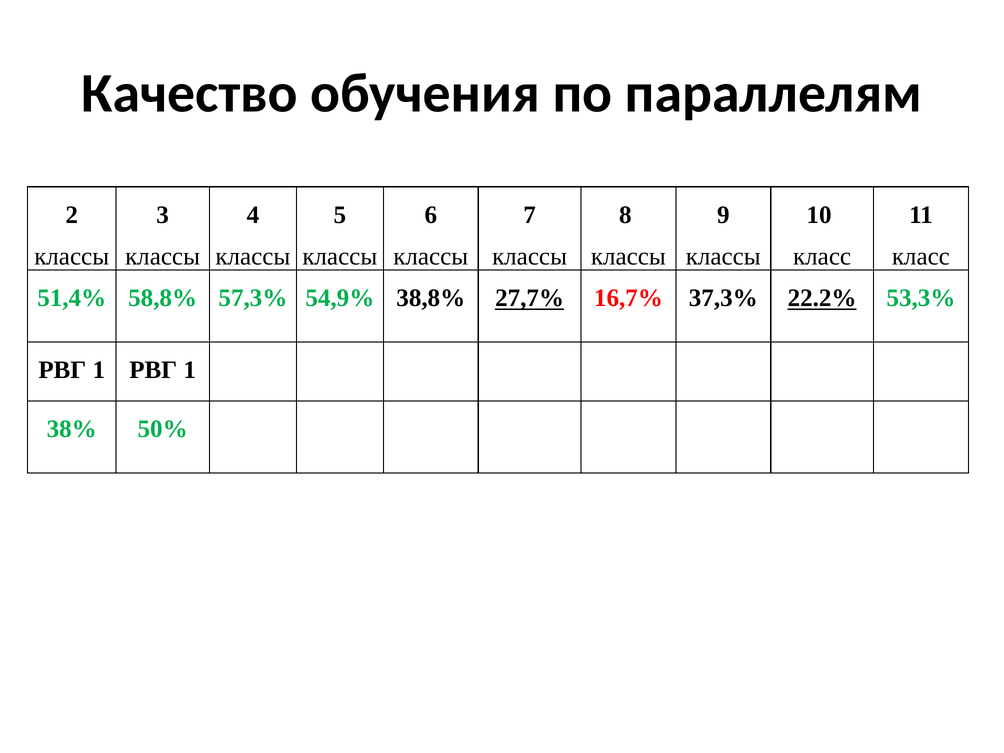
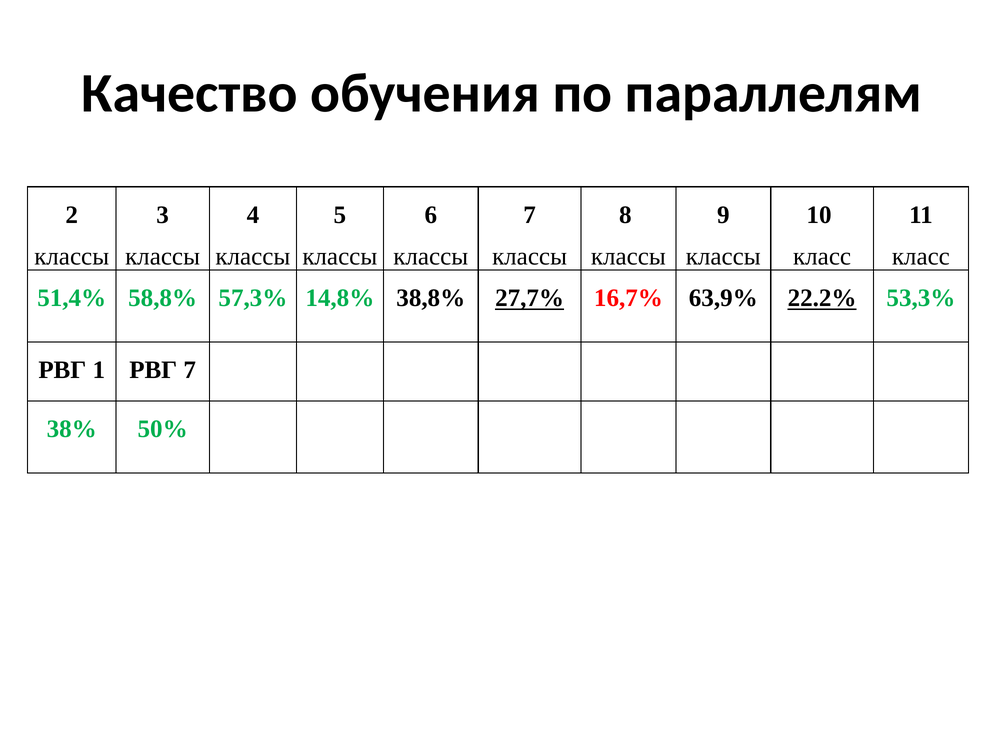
54,9%: 54,9% -> 14,8% (340, 298)
37,3%: 37,3% -> 63,9% (723, 298)
1 РВГ 1: 1 -> 7 (190, 370)
